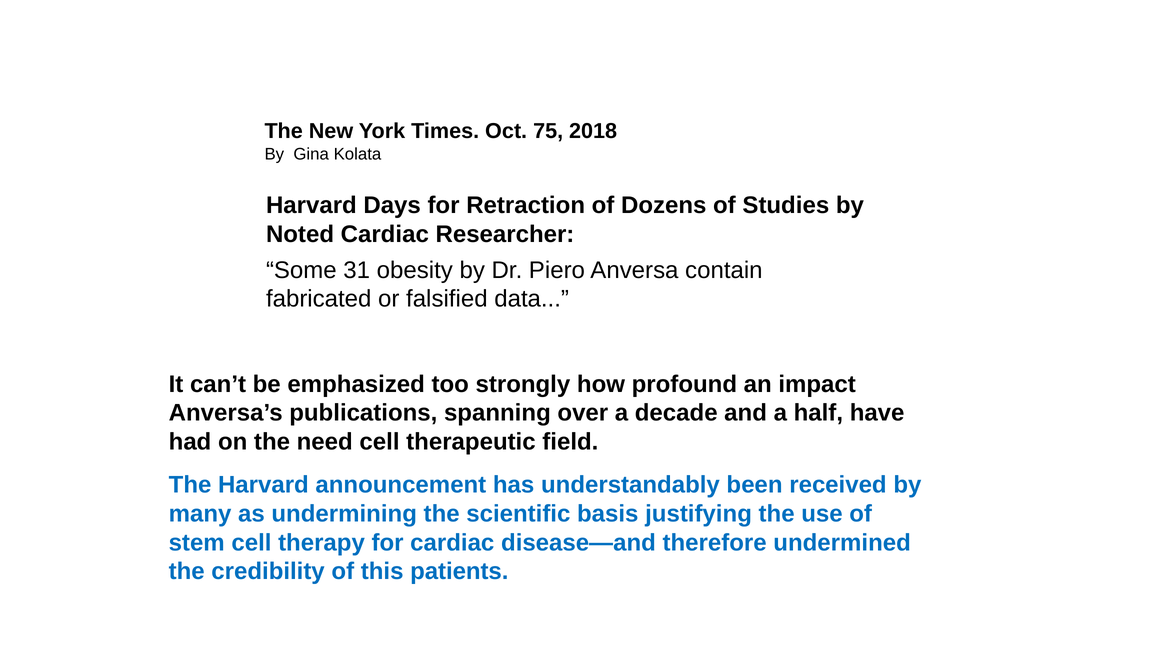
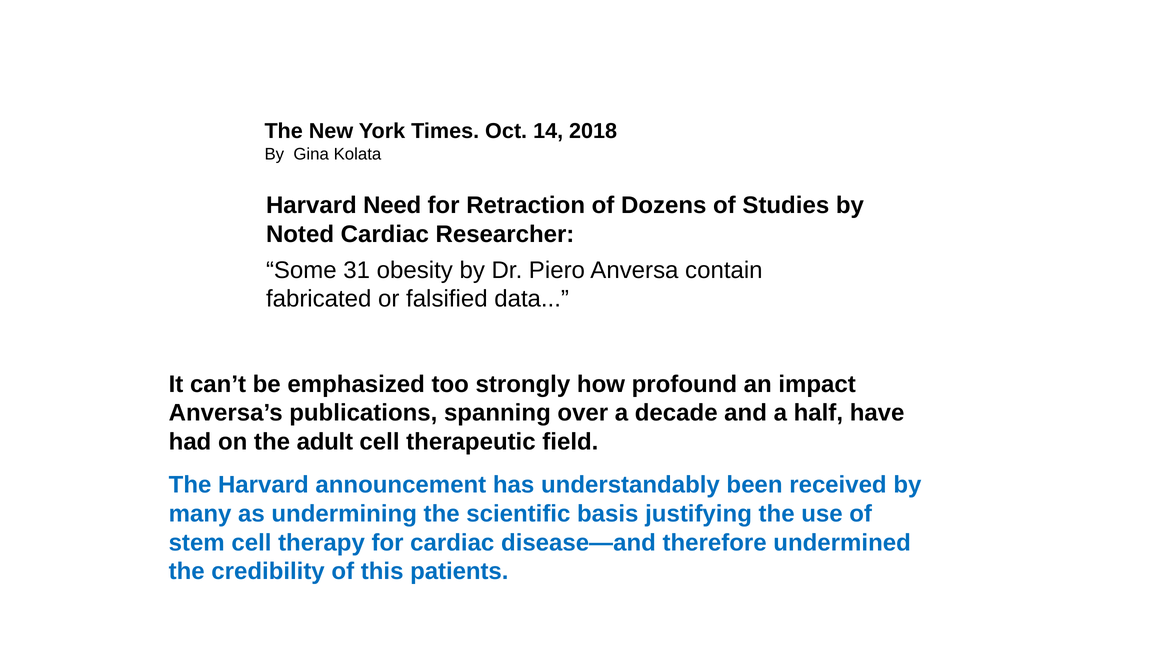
75: 75 -> 14 (548, 131)
Days: Days -> Need (392, 205)
need: need -> adult (325, 442)
